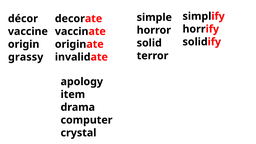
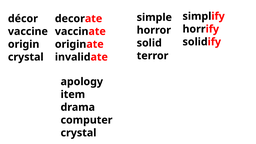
grassy: grassy -> crystal (26, 57)
